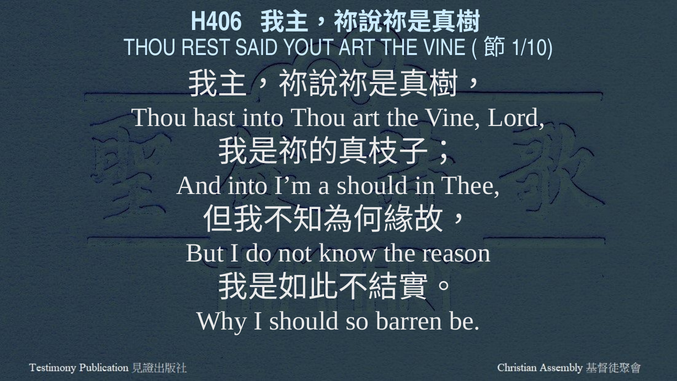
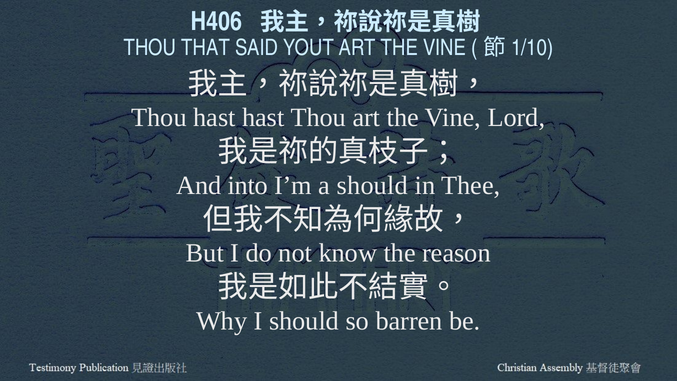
REST: REST -> THAT (206, 48)
hast into: into -> hast (263, 118)
